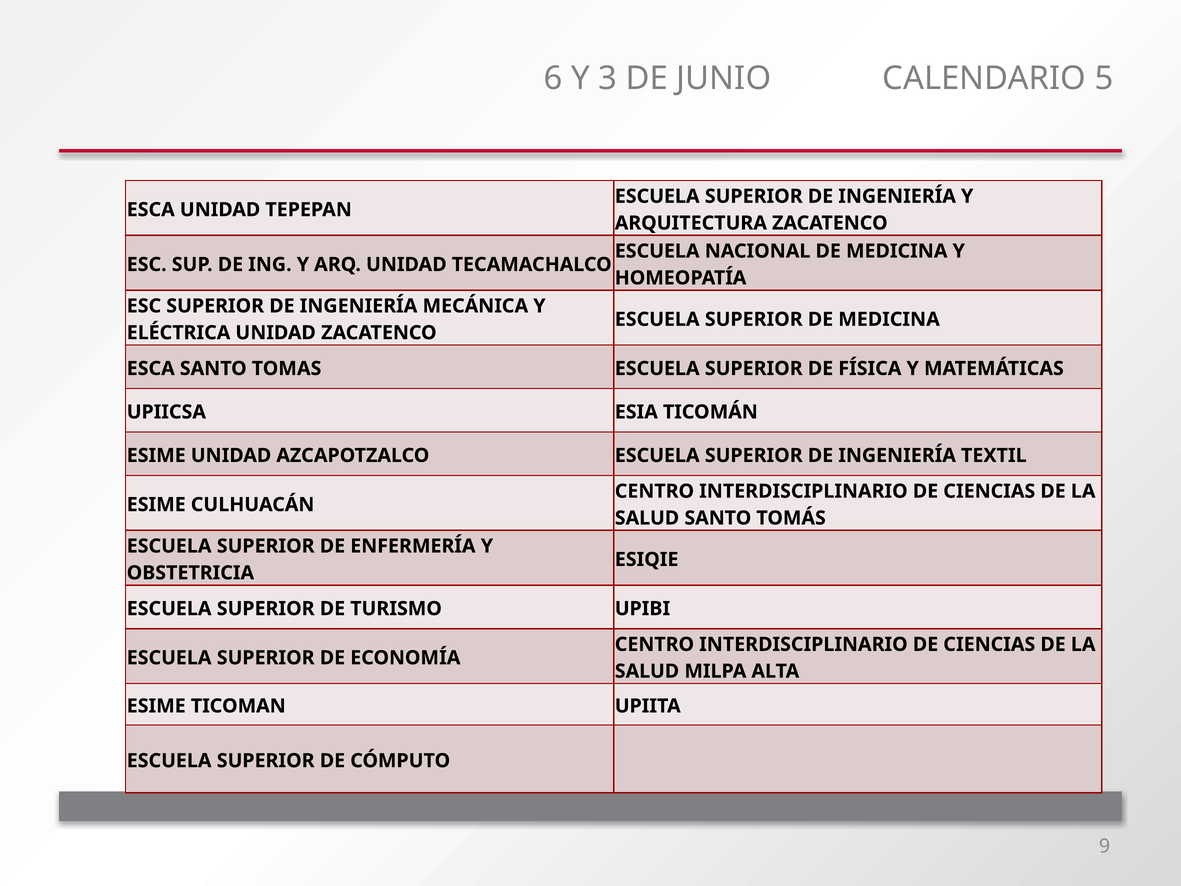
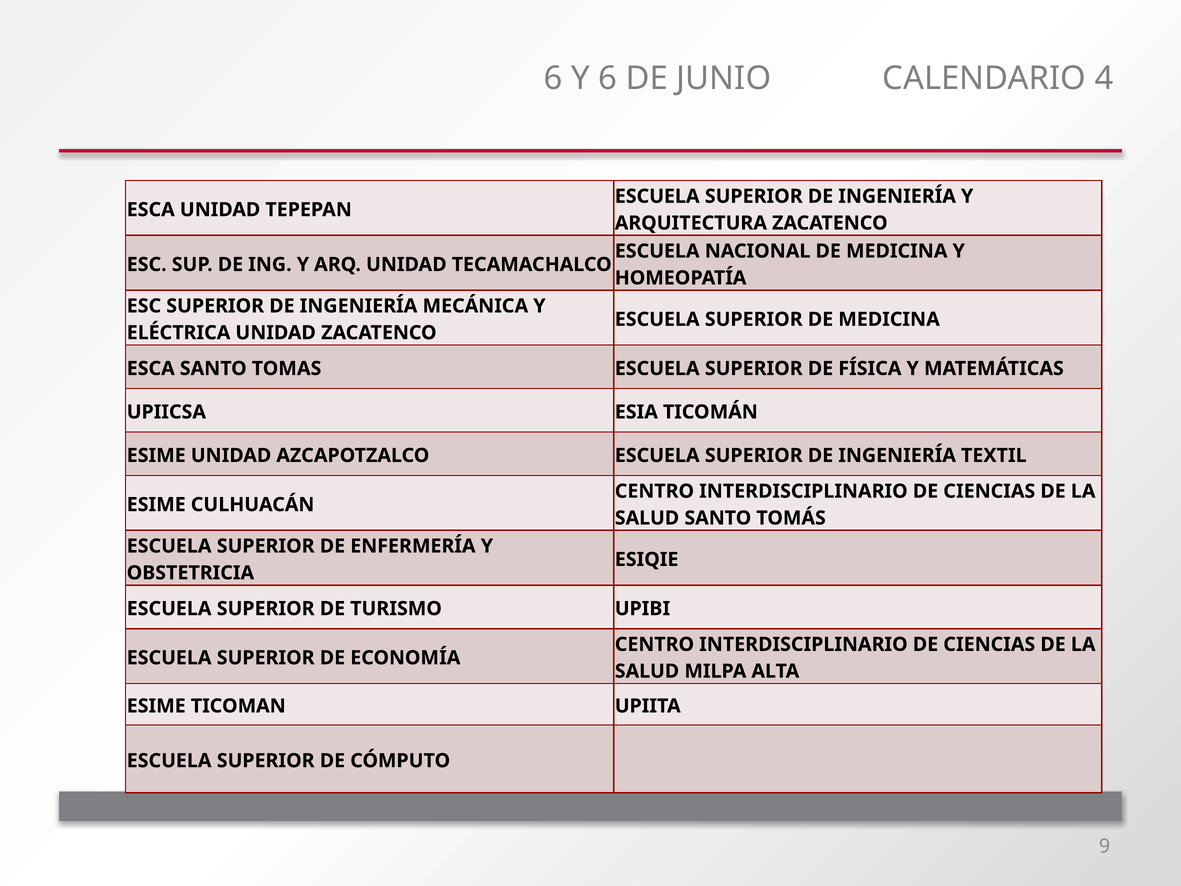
Y 3: 3 -> 6 (608, 78)
5: 5 -> 4 (1104, 78)
